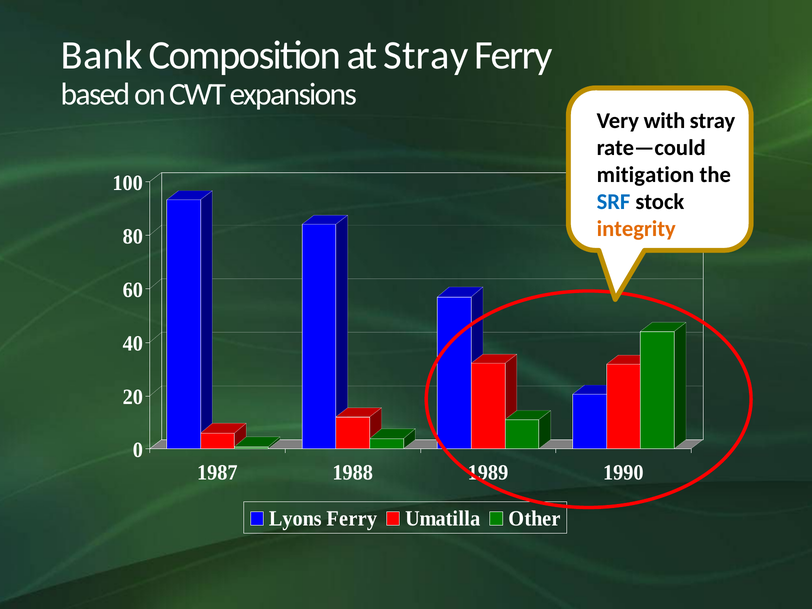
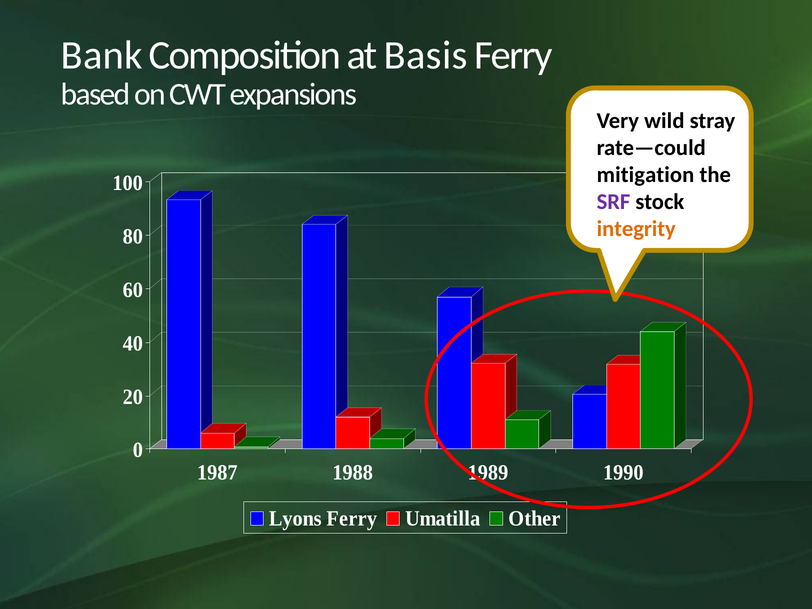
at Stray: Stray -> Basis (426, 55)
with: with -> wild (664, 121)
SRF colour: blue -> purple (613, 202)
